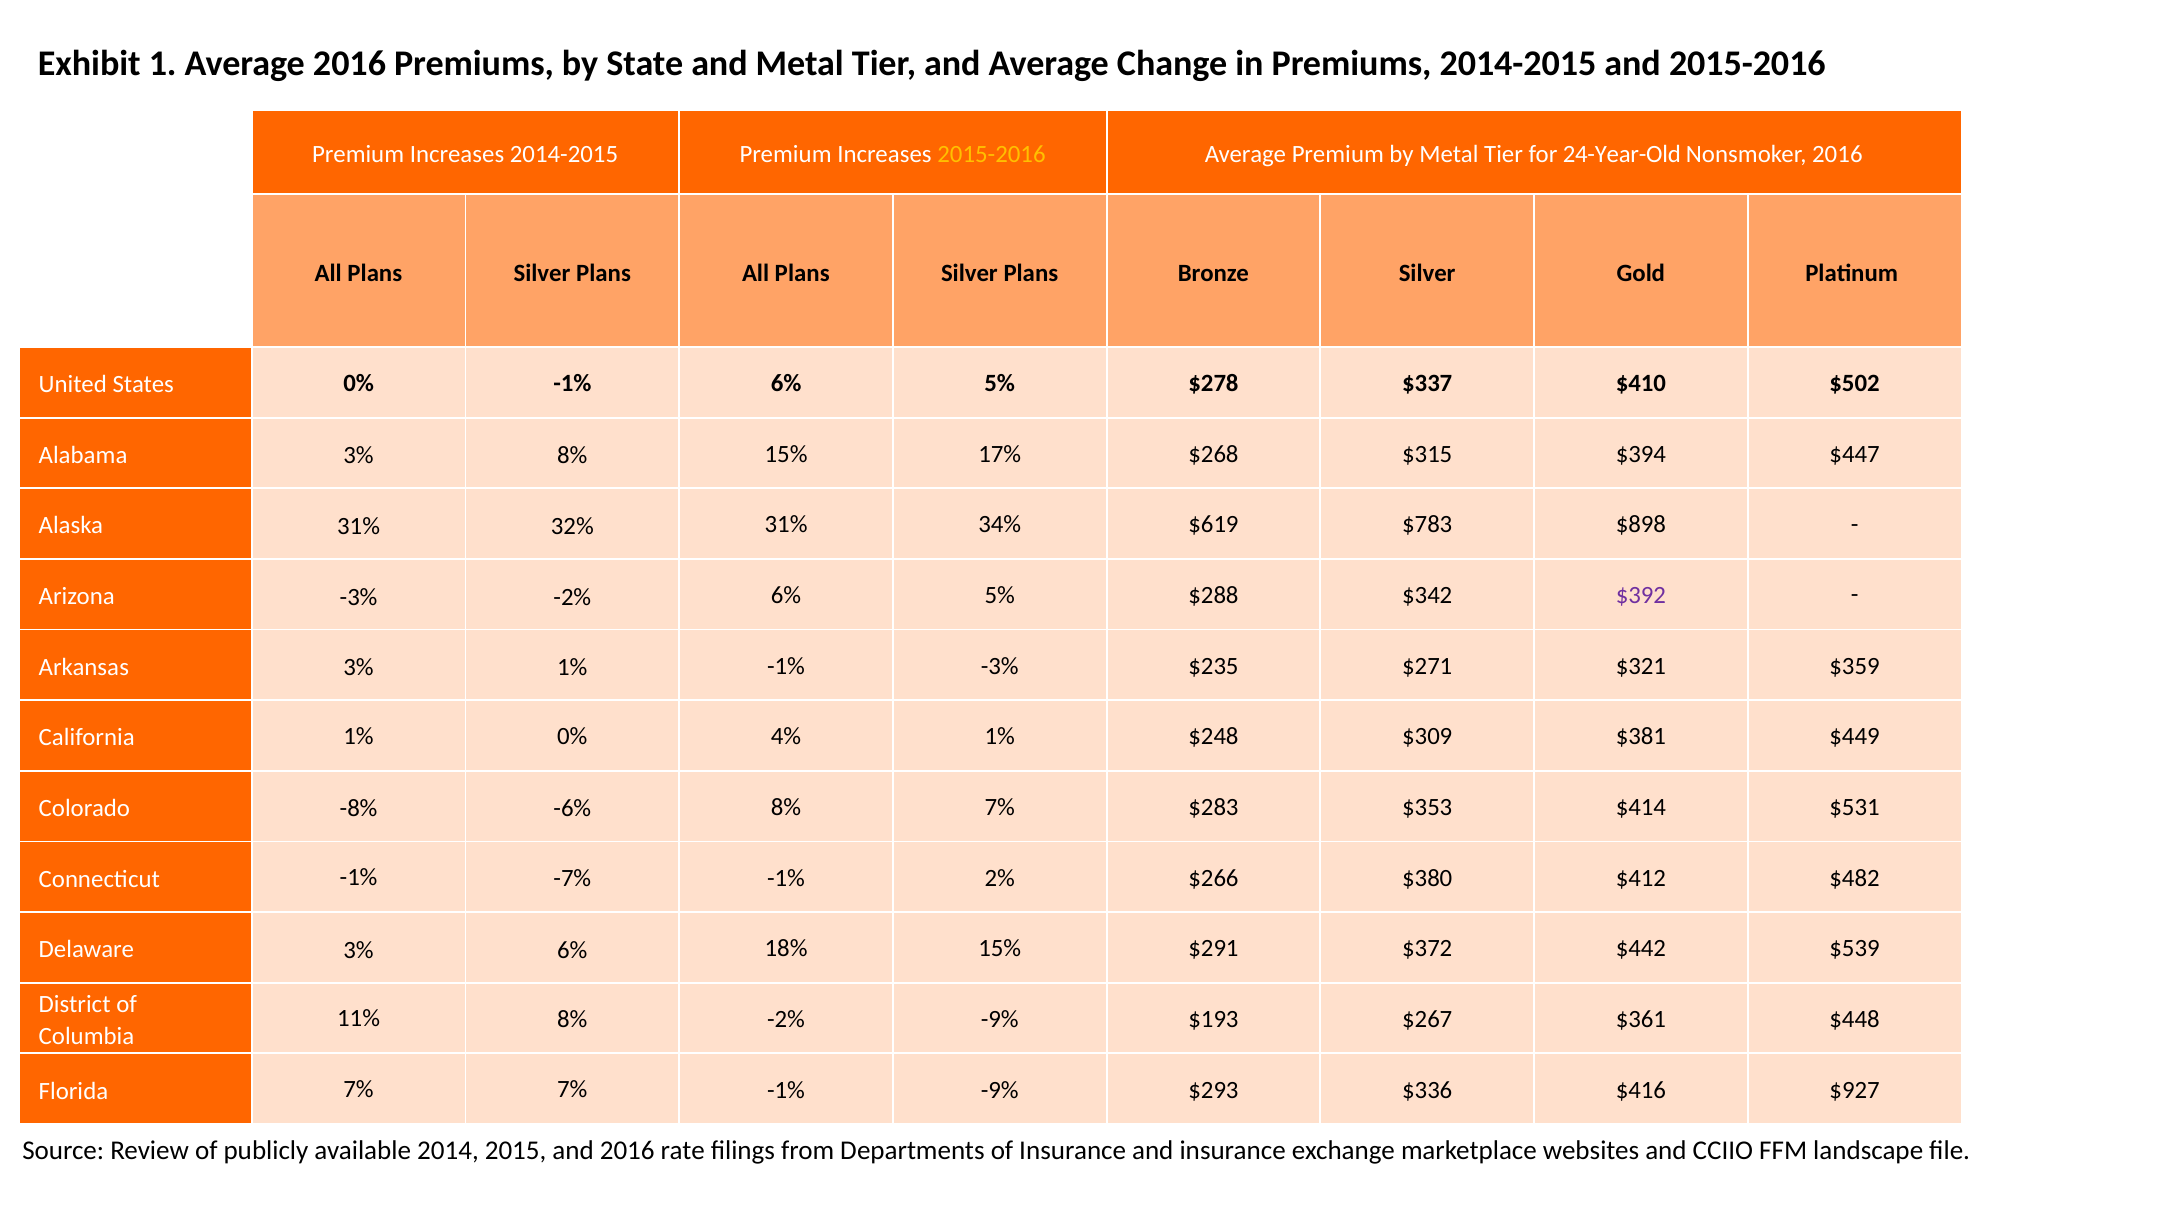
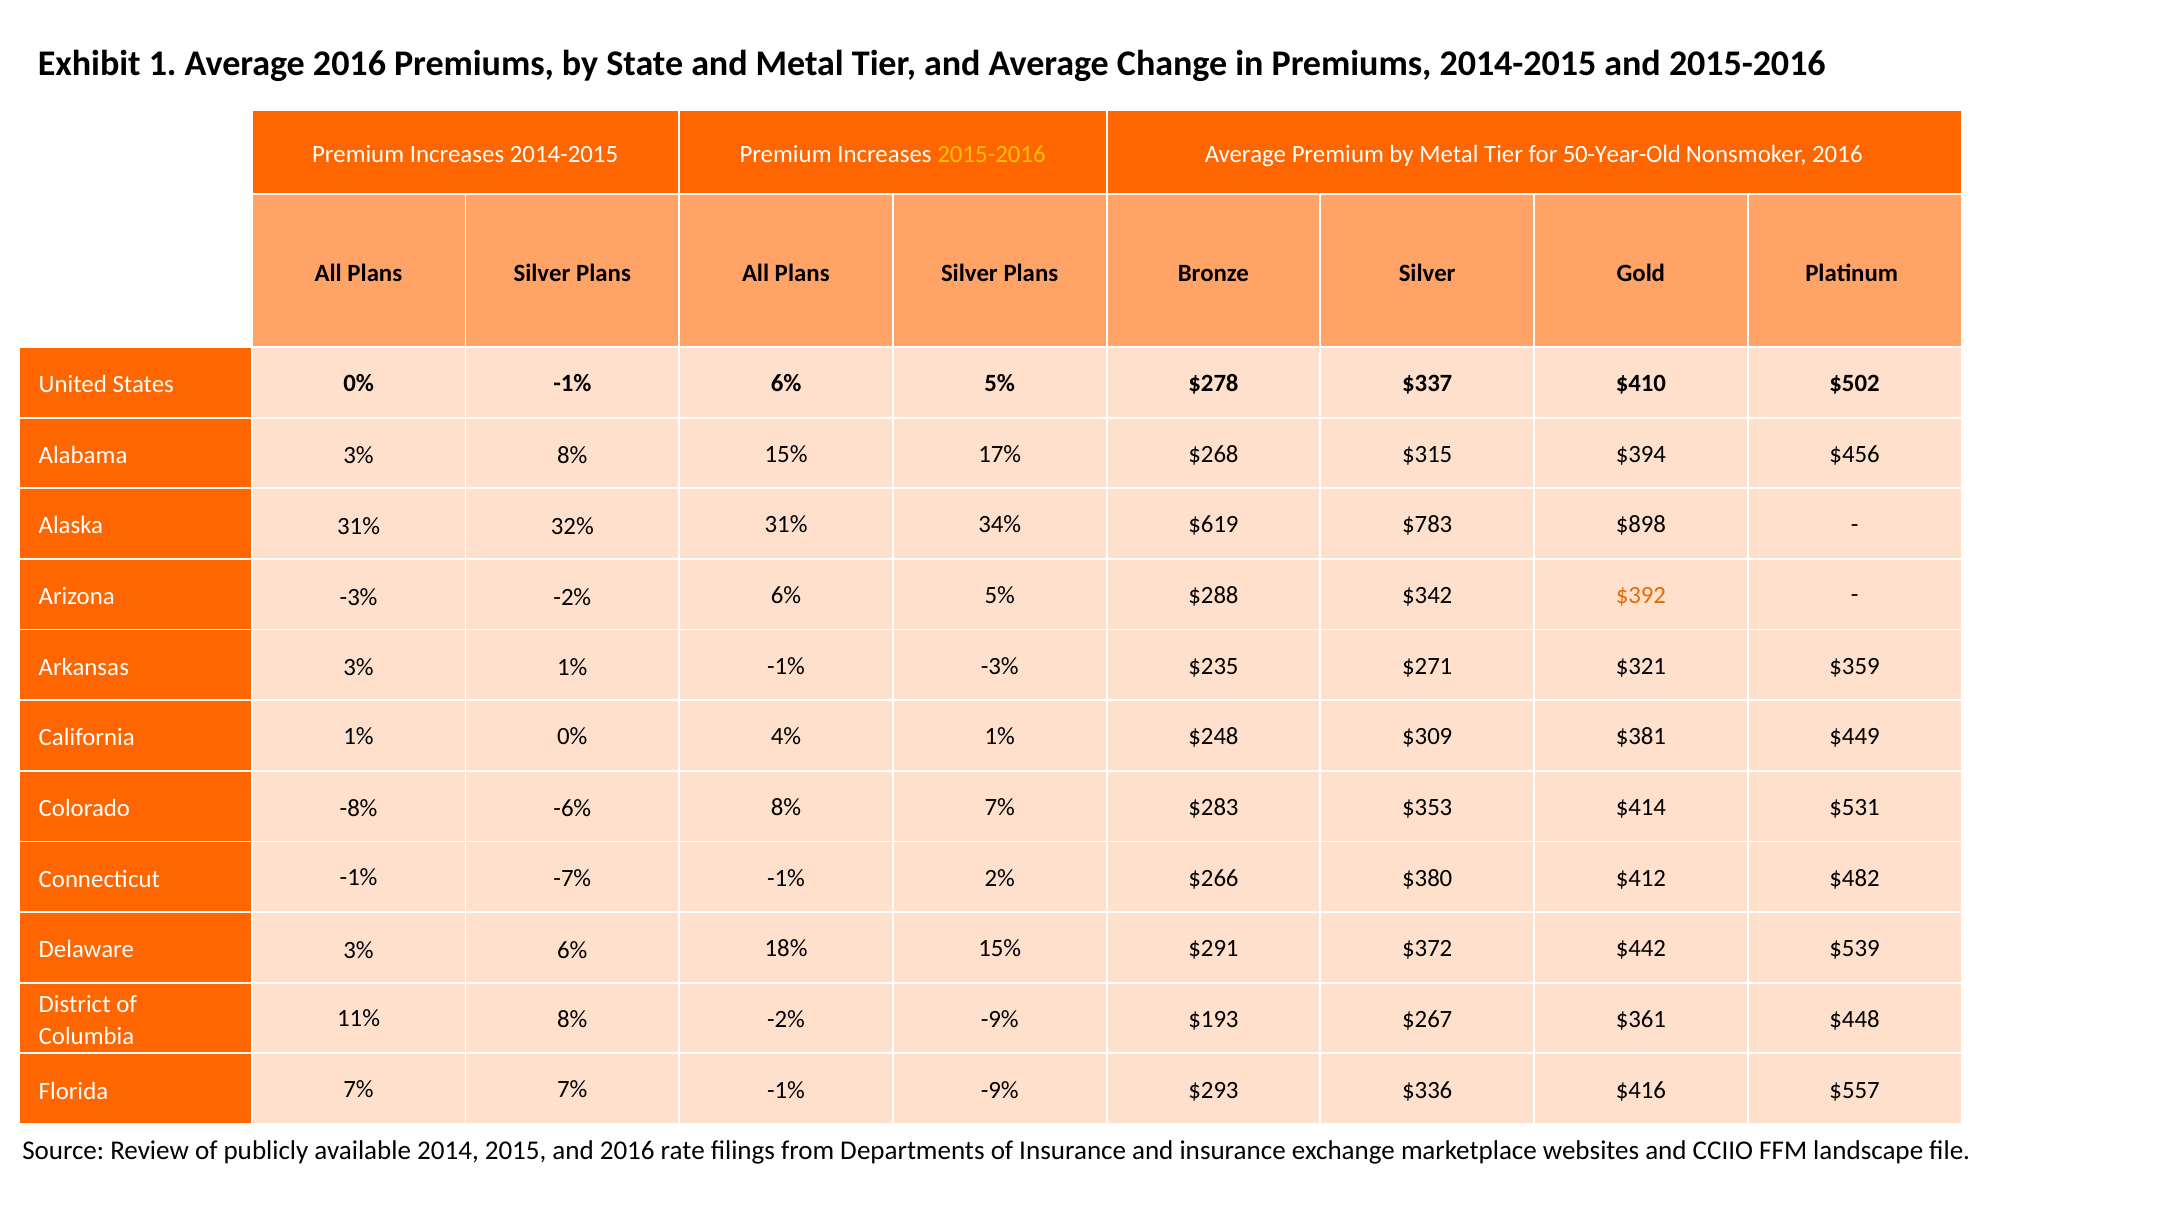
24-Year-Old: 24-Year-Old -> 50-Year-Old (1622, 155)
$447: $447 -> $456 (1855, 454)
$392 colour: purple -> orange (1641, 595)
$927: $927 -> $557 (1855, 1090)
